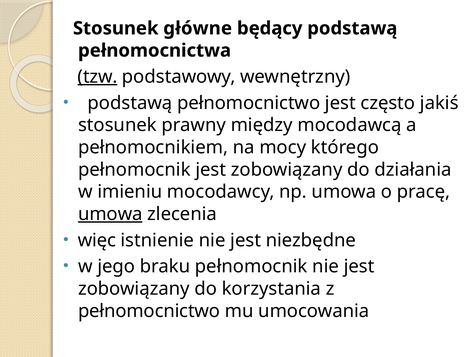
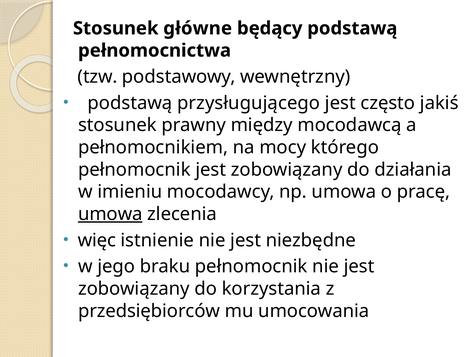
tzw underline: present -> none (98, 77)
podstawą pełnomocnictwo: pełnomocnictwo -> przysługującego (249, 103)
pełnomocnictwo: pełnomocnictwo -> przedsiębiorców (149, 311)
